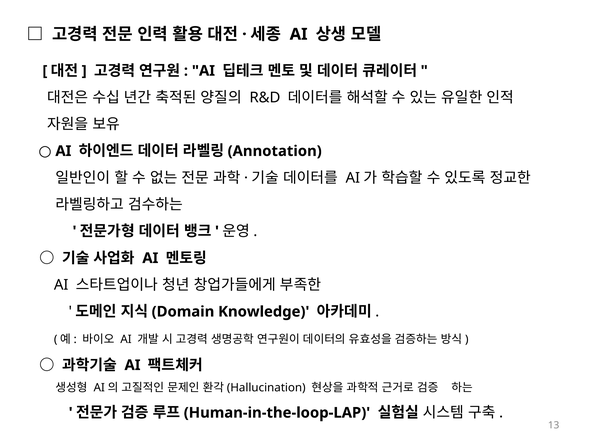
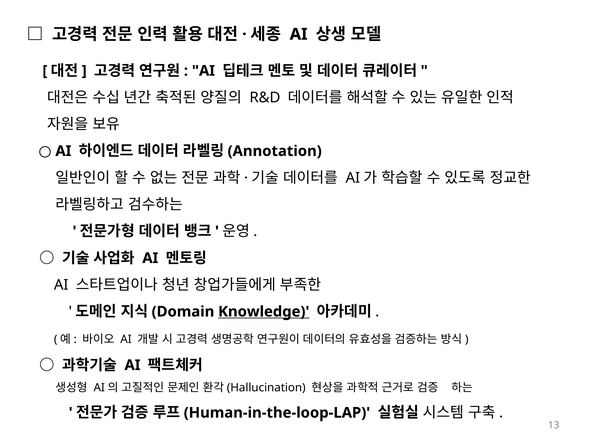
Knowledge underline: none -> present (264, 312)
